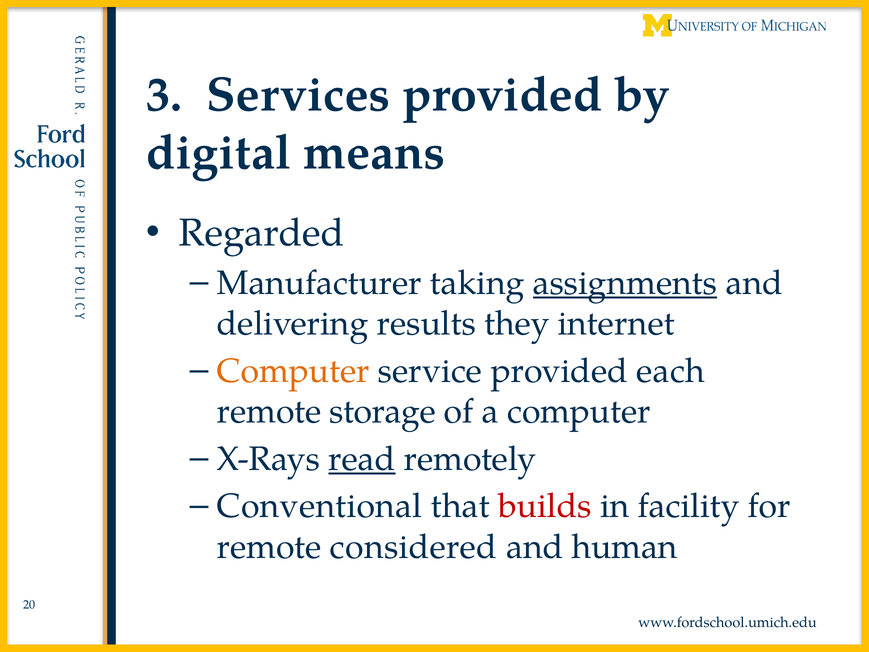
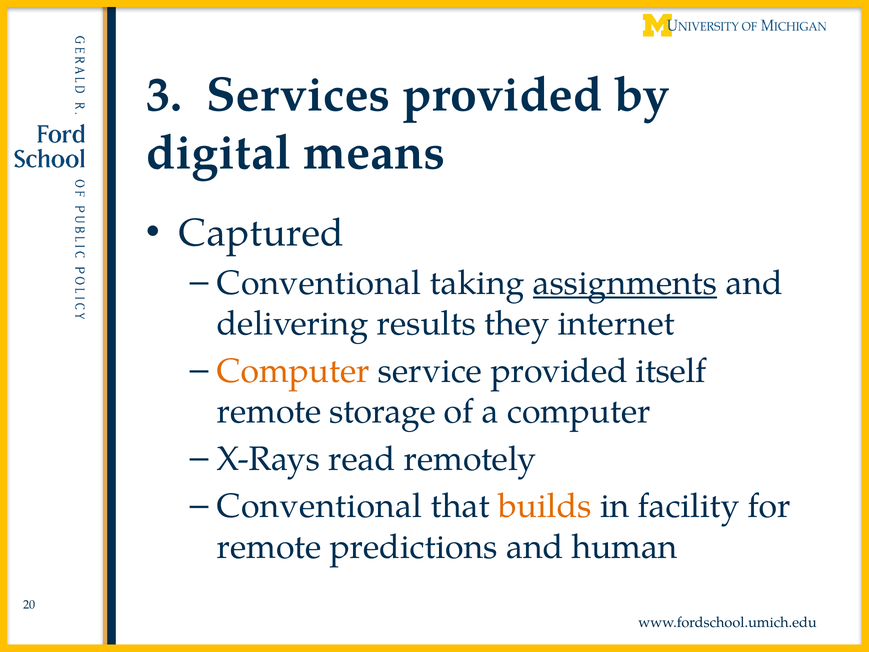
Regarded: Regarded -> Captured (261, 233)
Manufacturer: Manufacturer -> Conventional (319, 283)
each: each -> itself (671, 371)
read underline: present -> none (362, 459)
builds colour: red -> orange (545, 506)
considered: considered -> predictions (414, 547)
